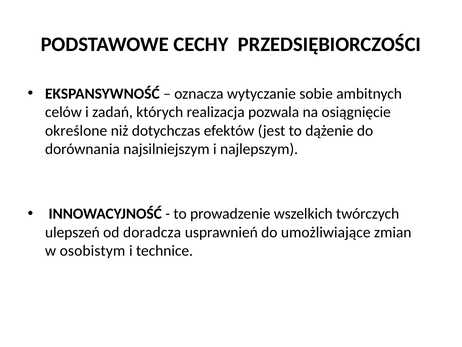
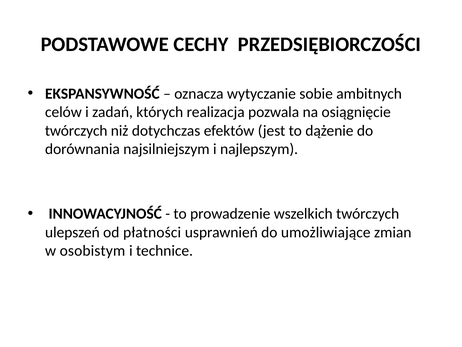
określone: określone -> twórczych (76, 130)
doradcza: doradcza -> płatności (152, 232)
